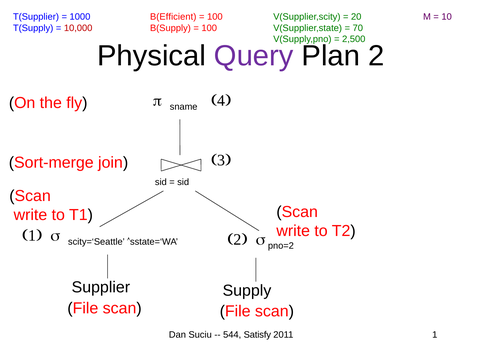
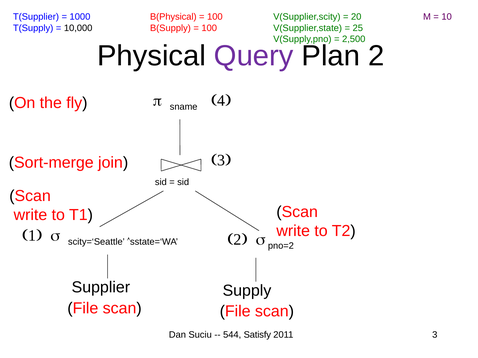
B(Efficient: B(Efficient -> B(Physical (173, 17)
10,000 colour: red -> black (78, 28)
70: 70 -> 25 (358, 28)
1: 1 -> 3 (435, 335)
